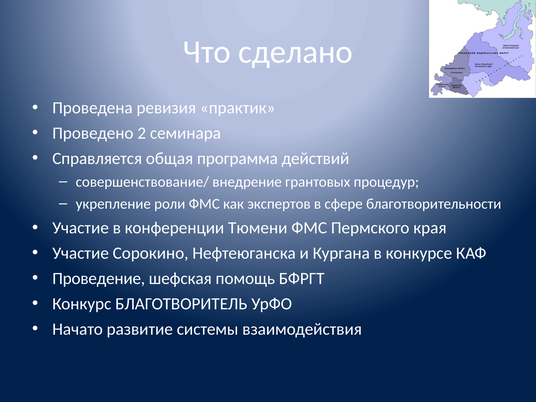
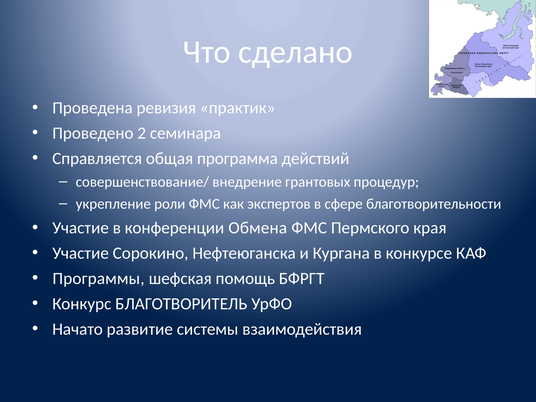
Тюмени: Тюмени -> Обмена (258, 228)
Проведение: Проведение -> Программы (99, 279)
